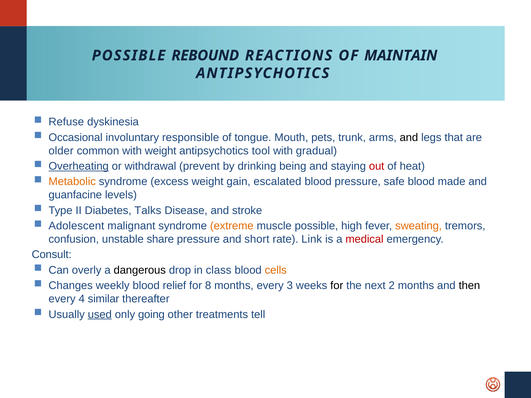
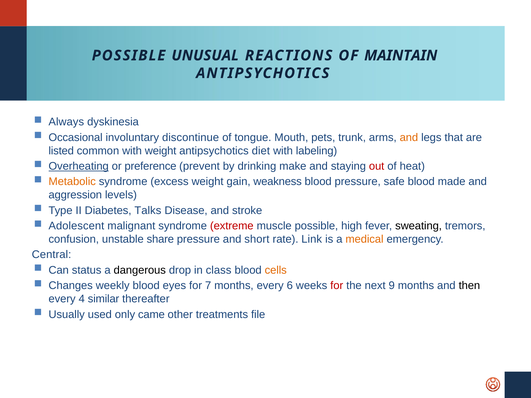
REBOUND: REBOUND -> UNUSUAL (205, 56)
Refuse: Refuse -> Always (66, 122)
responsible: responsible -> discontinue (191, 138)
and colour: black -> orange (409, 138)
older: older -> listed (61, 151)
tool: tool -> diet (261, 151)
gradual: gradual -> labeling (317, 151)
withdrawal: withdrawal -> preference (150, 166)
being: being -> make (293, 166)
escalated: escalated -> weakness (278, 182)
guanfacine: guanfacine -> aggression (75, 195)
extreme colour: orange -> red (232, 226)
sweating colour: orange -> black (419, 226)
medical colour: red -> orange (364, 239)
Consult: Consult -> Central (52, 255)
overly: overly -> status (87, 270)
relief: relief -> eyes (174, 286)
8: 8 -> 7 (208, 286)
3: 3 -> 6 (290, 286)
for colour: black -> red (337, 286)
2: 2 -> 9 (392, 286)
used underline: present -> none (100, 315)
going: going -> came (151, 315)
tell: tell -> file (258, 315)
